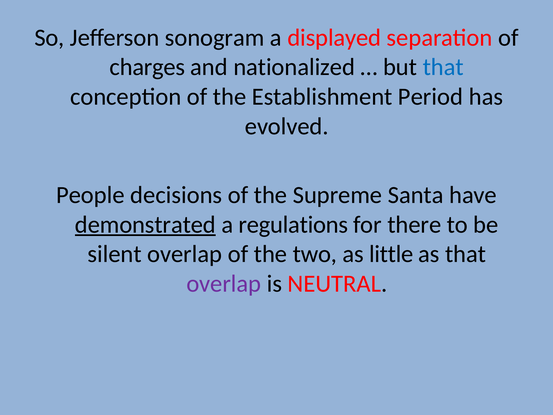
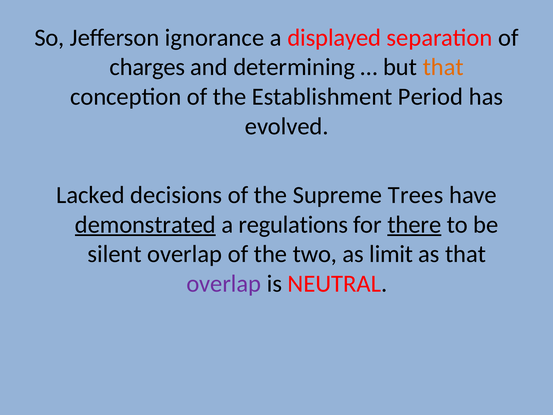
sonogram: sonogram -> ignorance (215, 38)
nationalized: nationalized -> determining (294, 67)
that colour: blue -> orange (443, 67)
People: People -> Lacked (90, 195)
Santa: Santa -> Trees (416, 195)
there underline: none -> present (414, 225)
little: little -> limit (391, 254)
